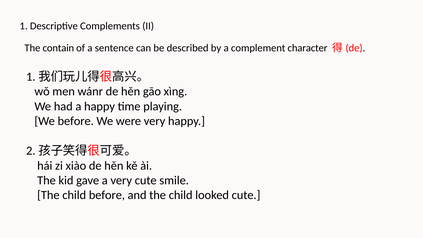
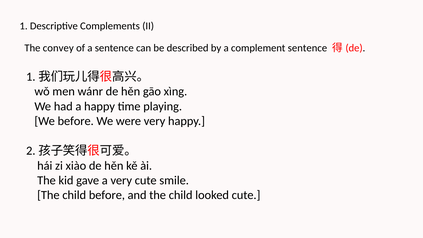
contain: contain -> convey (58, 48)
complement character: character -> sentence (307, 48)
